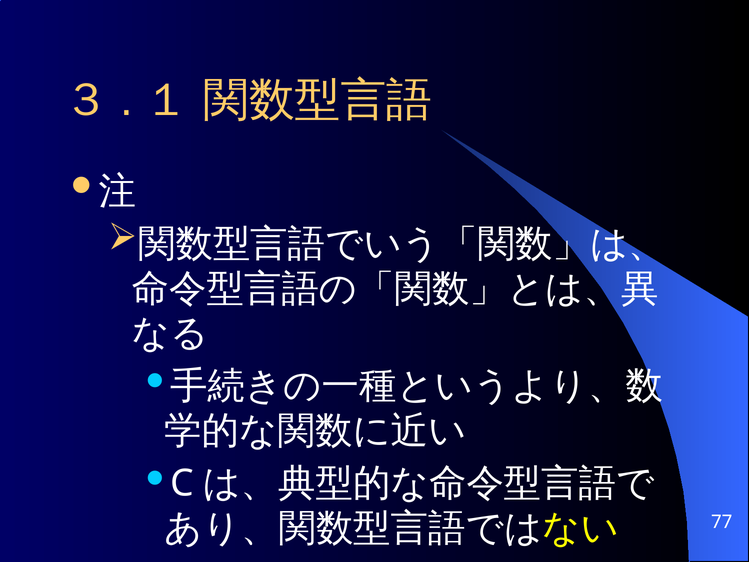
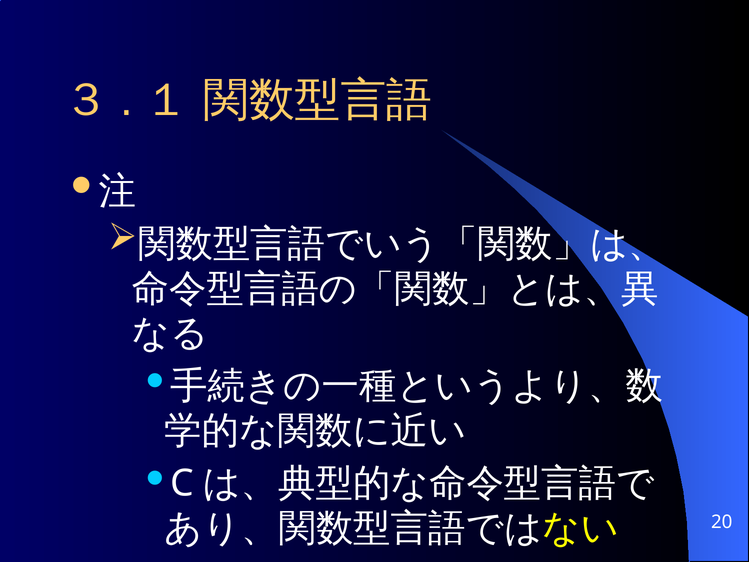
77: 77 -> 20 (722, 522)
